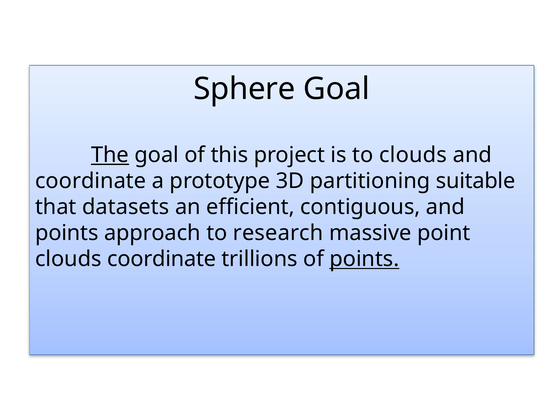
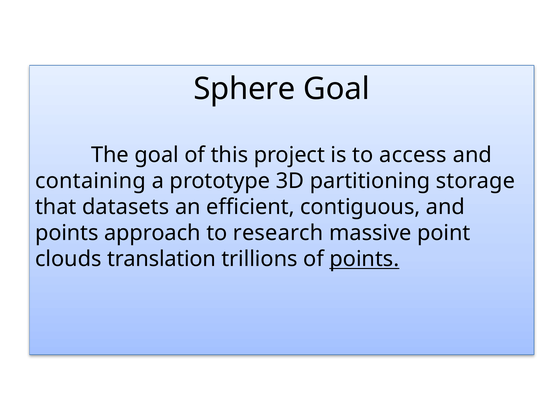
The underline: present -> none (110, 155)
to clouds: clouds -> access (413, 155)
coordinate: coordinate -> containing (91, 181)
suitable: suitable -> storage (475, 181)
clouds coordinate: coordinate -> translation (162, 259)
